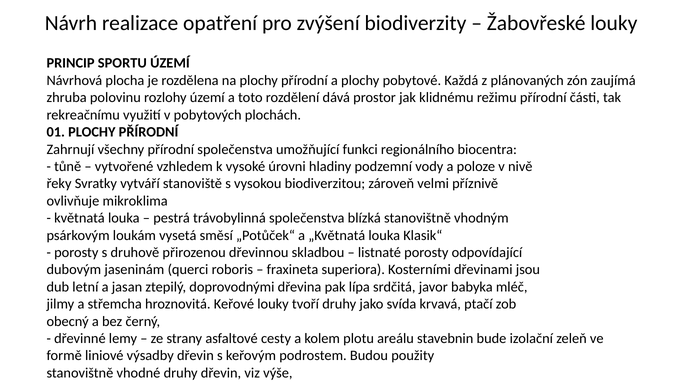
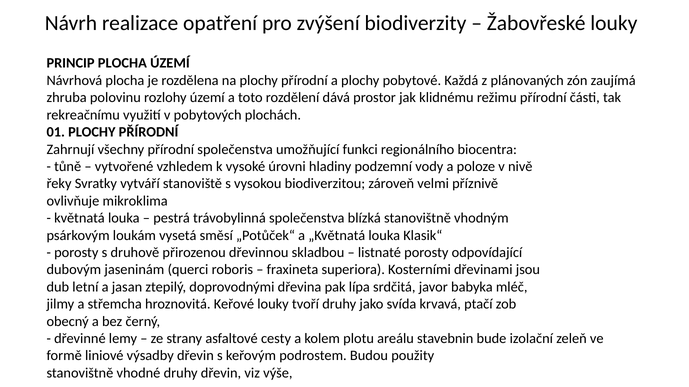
PRINCIP SPORTU: SPORTU -> PLOCHA (122, 63)
